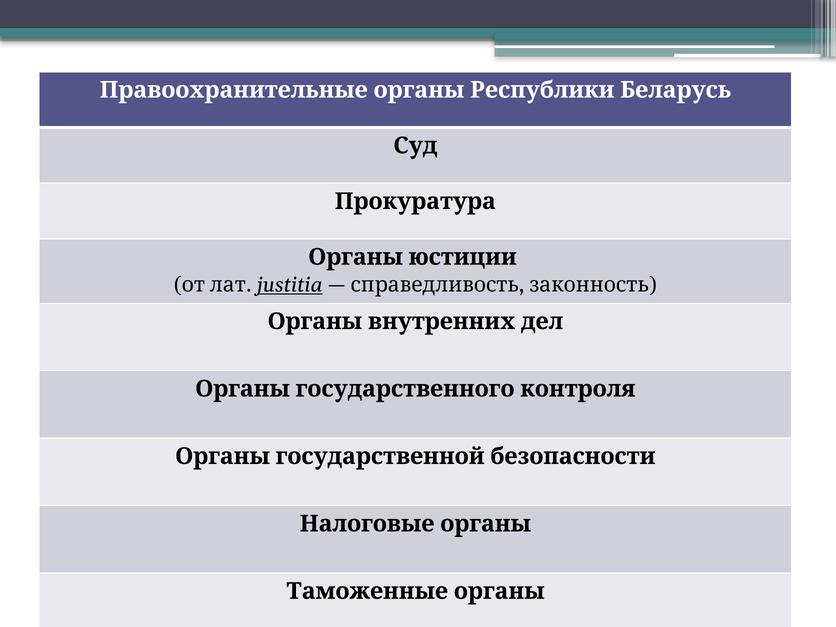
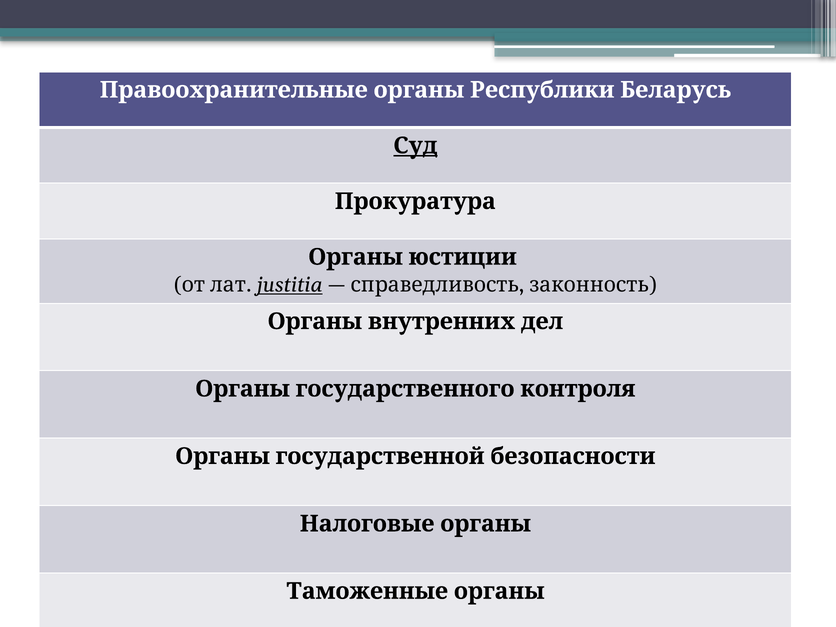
Суд underline: none -> present (415, 146)
